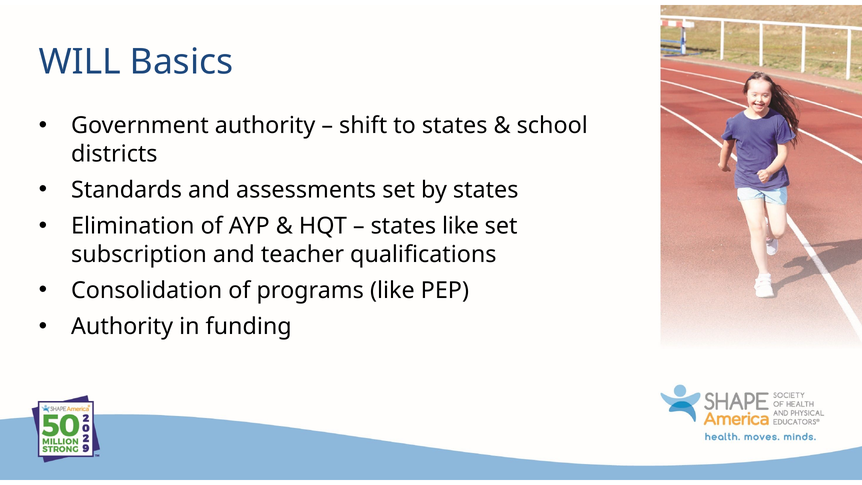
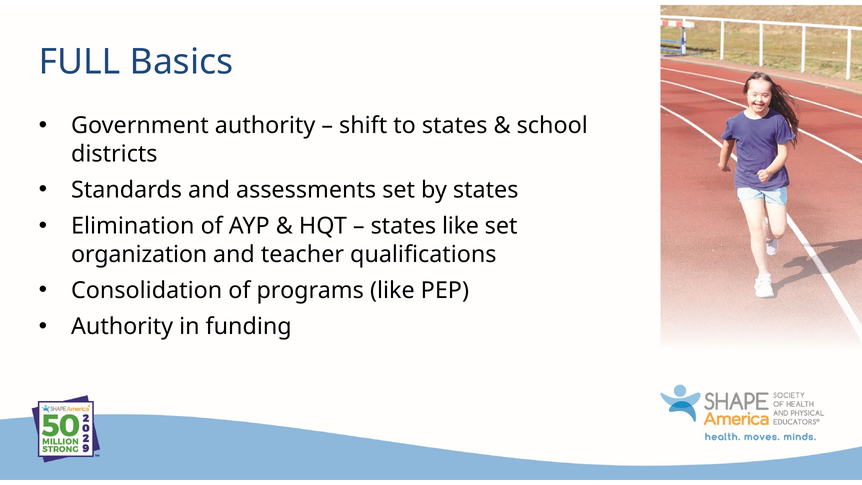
WILL: WILL -> FULL (80, 62)
subscription: subscription -> organization (139, 254)
